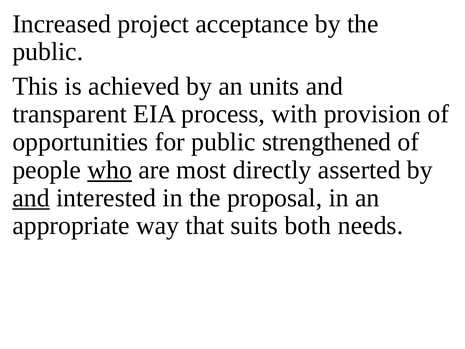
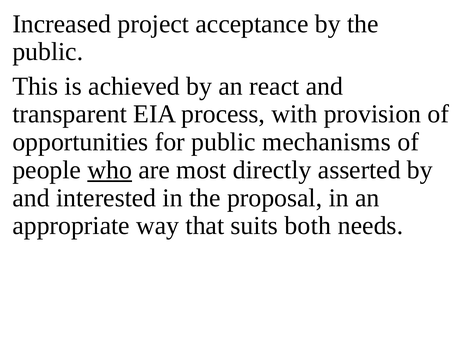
units: units -> react (274, 86)
strengthened: strengthened -> mechanisms (327, 142)
and underline: present -> none (31, 198)
